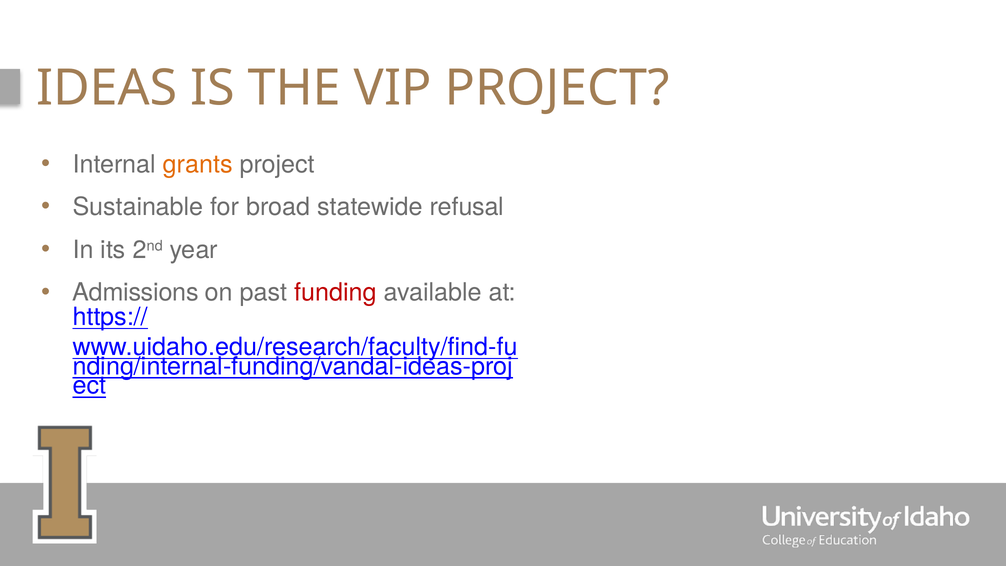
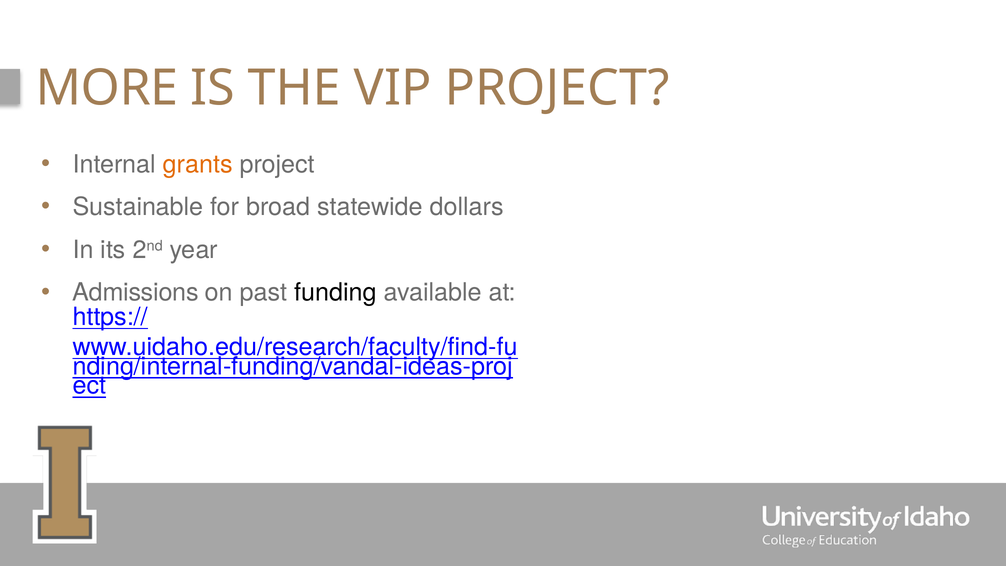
IDEAS: IDEAS -> MORE (107, 88)
refusal: refusal -> dollars (467, 207)
funding colour: red -> black (335, 293)
